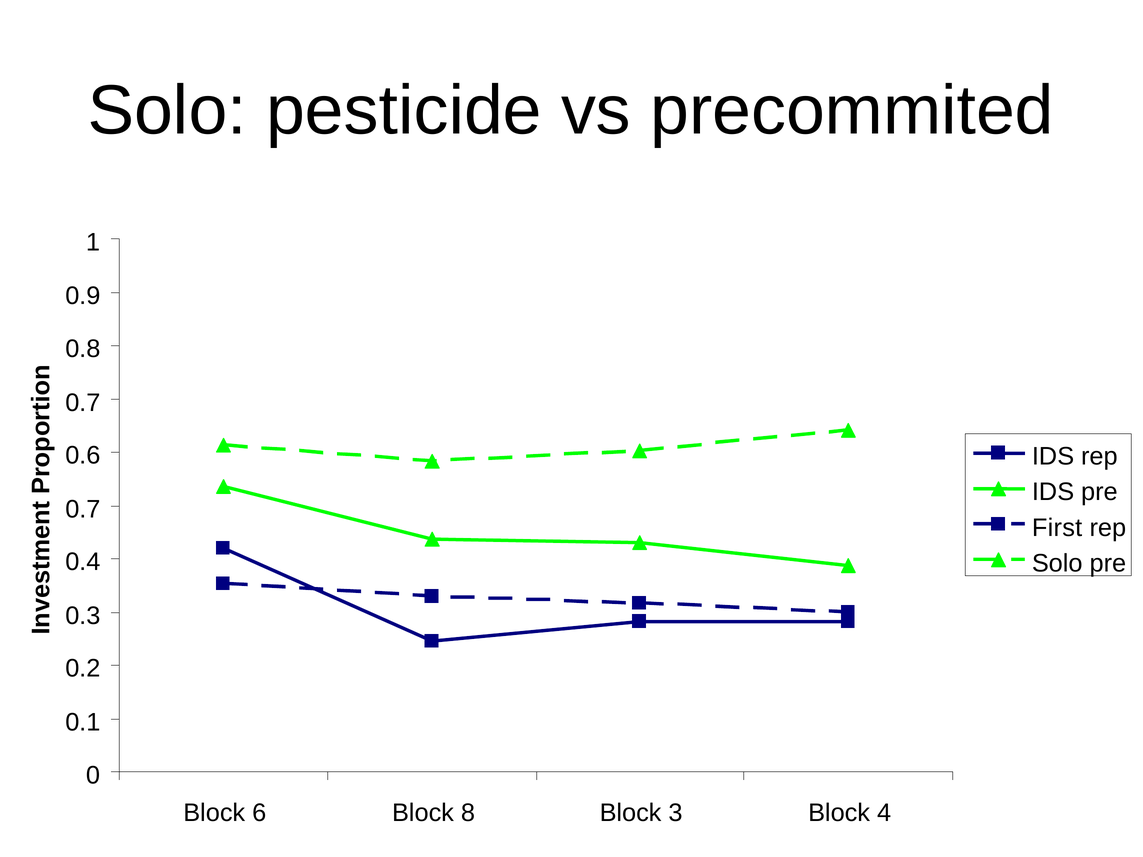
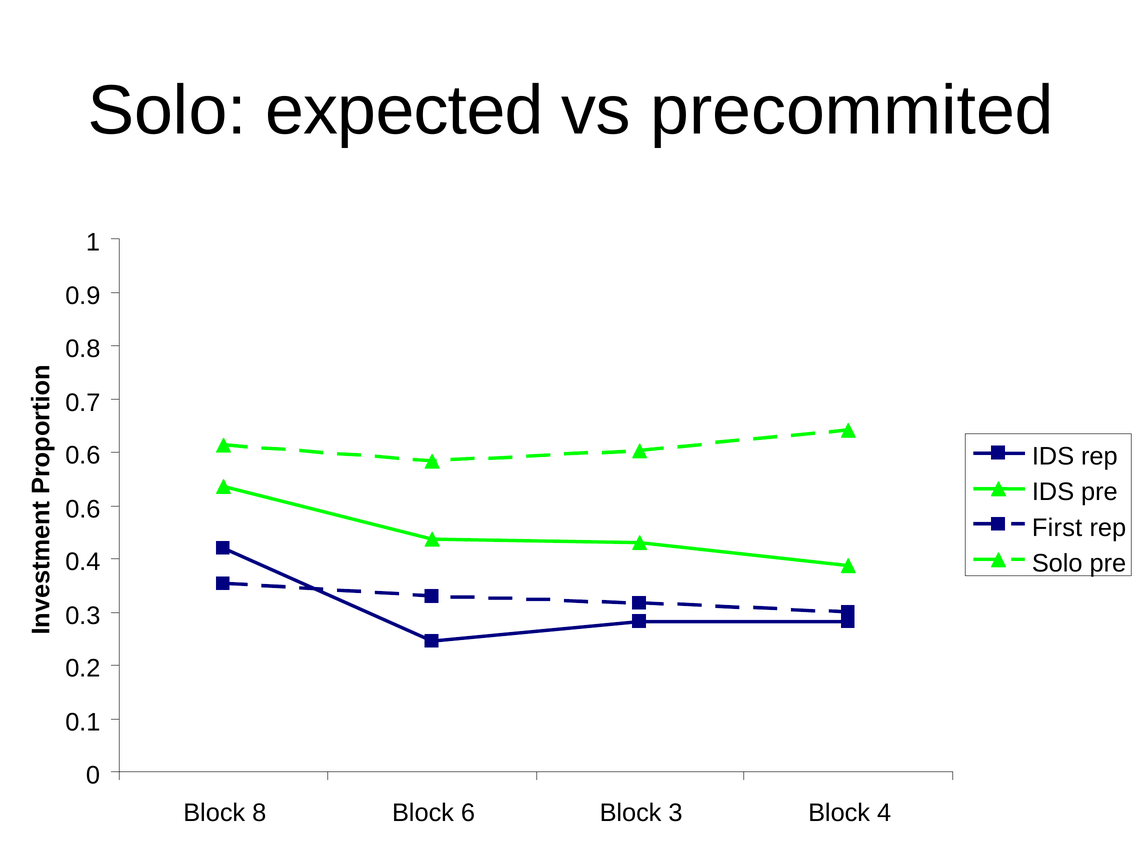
pesticide: pesticide -> expected (404, 111)
0.7: 0.7 -> 0.6 (83, 509)
6: 6 -> 8 (259, 813)
8: 8 -> 6 (468, 813)
